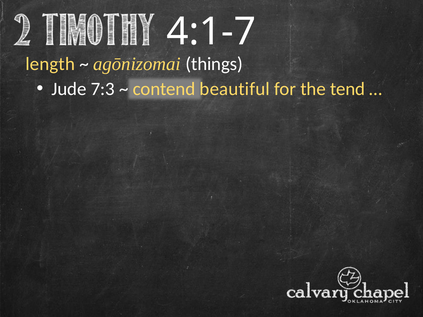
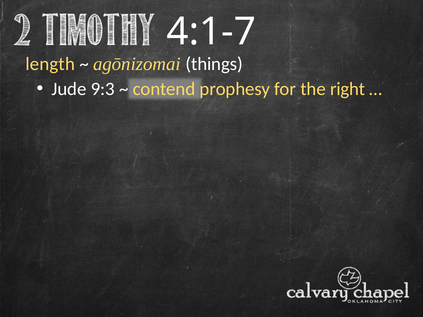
7:3: 7:3 -> 9:3 (103, 89)
beautiful: beautiful -> prophesy (235, 89)
tend: tend -> right (348, 89)
